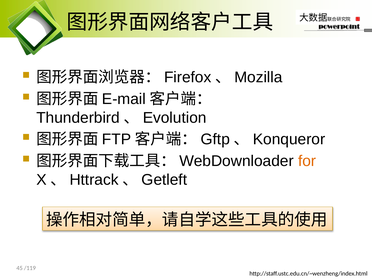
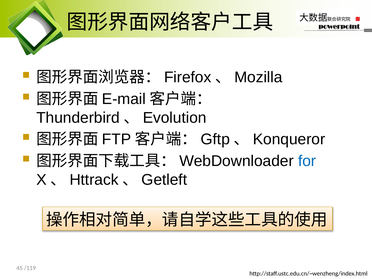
for colour: orange -> blue (307, 161)
